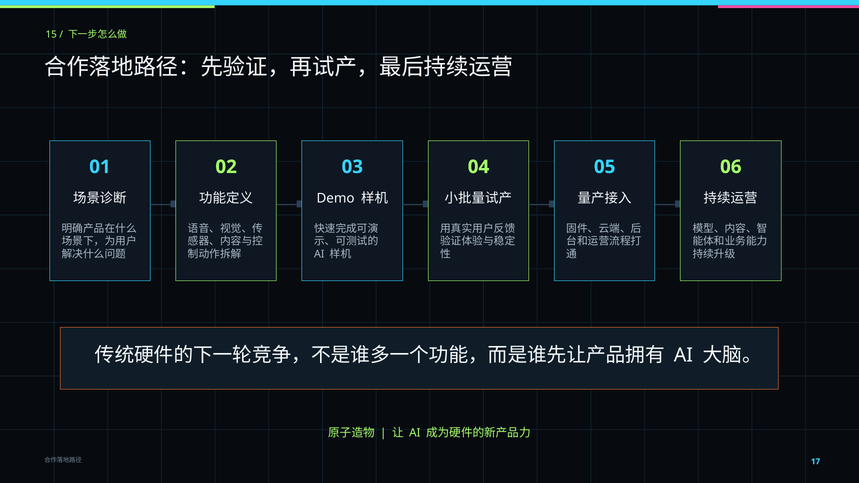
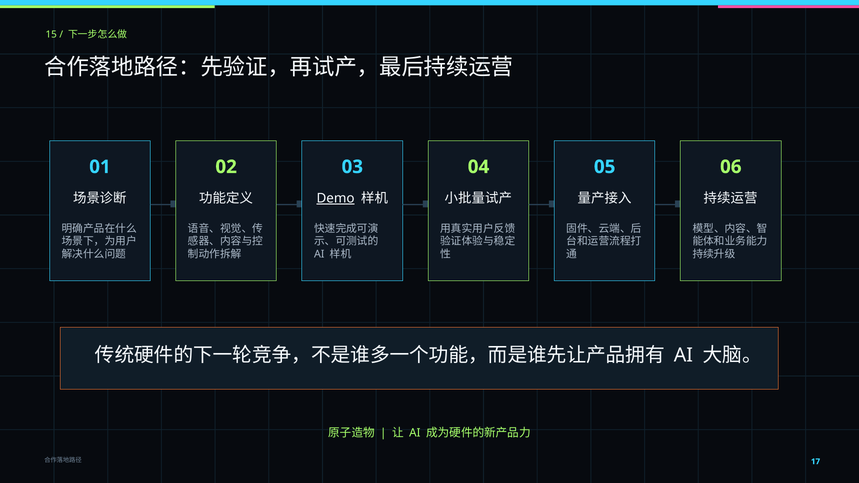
Demo underline: none -> present (336, 198)
